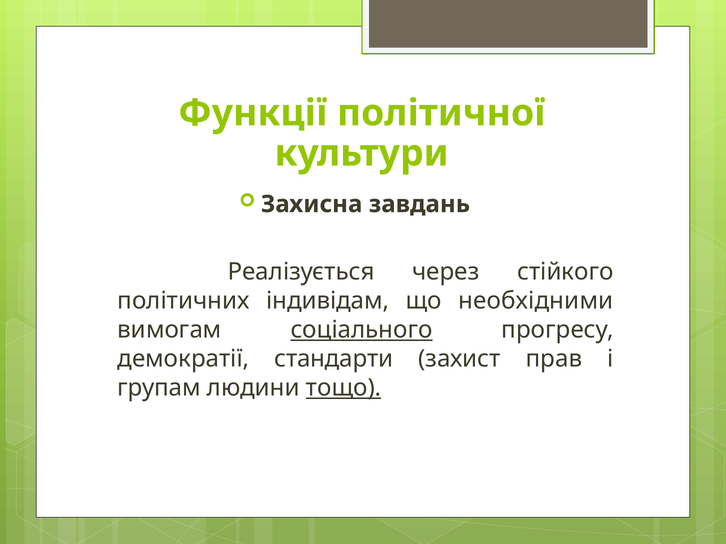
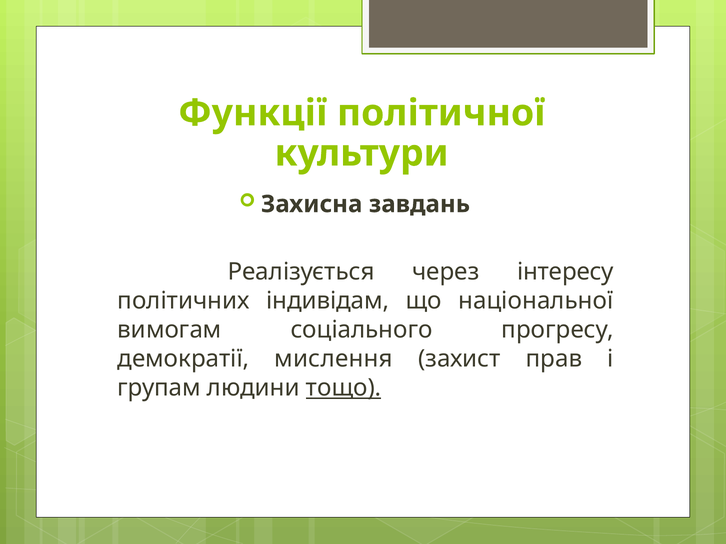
стійкого: стійкого -> інтересу (565, 272)
необхідними: необхідними -> національної (536, 301)
соціального underline: present -> none (362, 330)
стандарти: стандарти -> мислення (334, 359)
